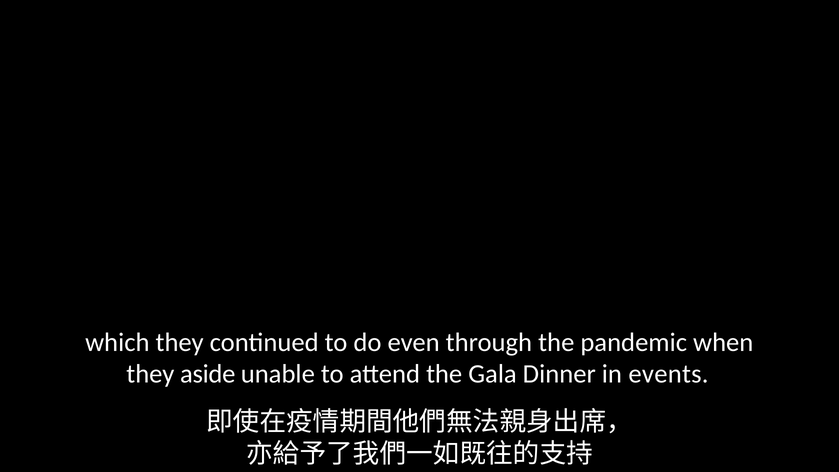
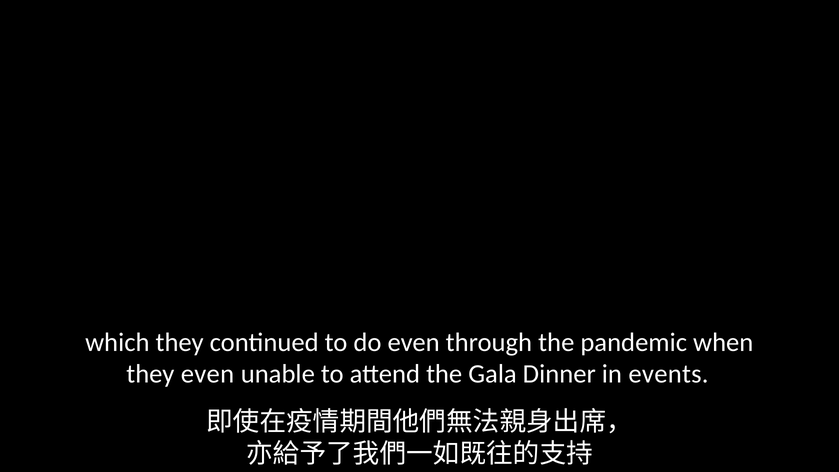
they aside: aside -> even (207, 374)
